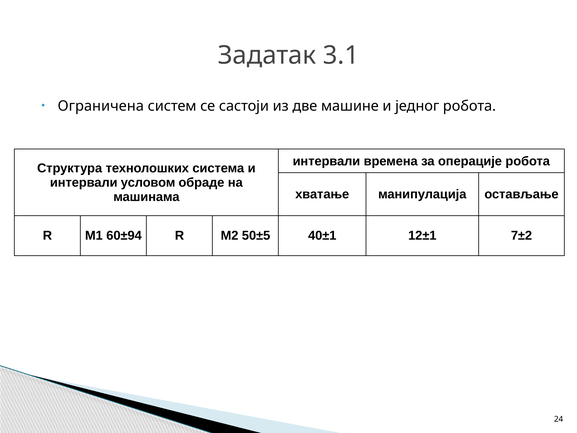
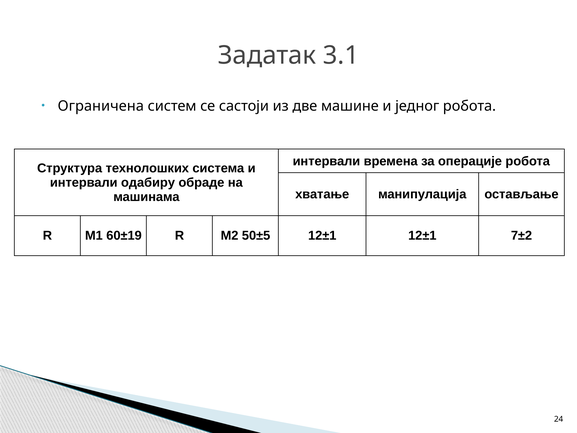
условом: условом -> одабиру (148, 182)
60±94: 60±94 -> 60±19 (124, 236)
50±5 40±1: 40±1 -> 12±1 (322, 236)
